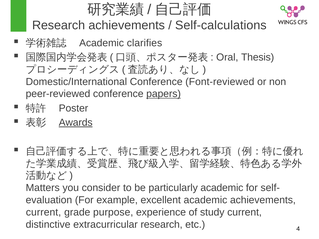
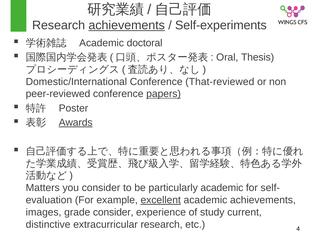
achievements underline: none -> present (127, 25)
Self-calculations: Self-calculations -> Self-experiments (221, 25)
clarifies: clarifies -> doctoral (145, 43)
Font-reviewed: Font-reviewed -> That-reviewed (220, 82)
excellent underline: none -> present (161, 200)
current: current -> images (44, 212)
grade purpose: purpose -> consider (113, 212)
